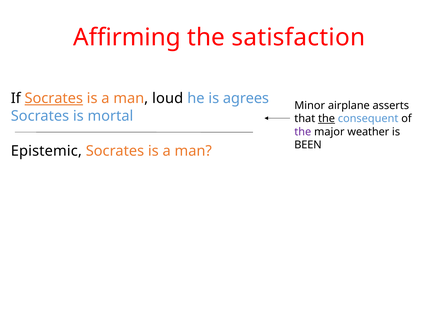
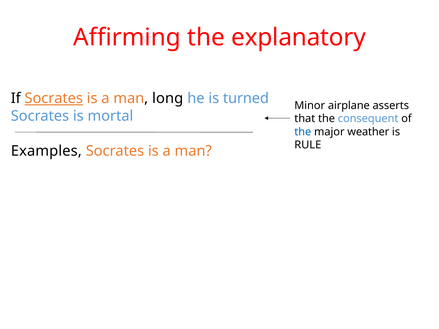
satisfaction: satisfaction -> explanatory (299, 38)
loud: loud -> long (168, 99)
agrees: agrees -> turned (246, 99)
the underline: present -> none (327, 119)
the colour: purple -> blue (303, 132)
BEEN: BEEN -> RULE (308, 145)
Epistemic: Epistemic -> Examples (46, 151)
